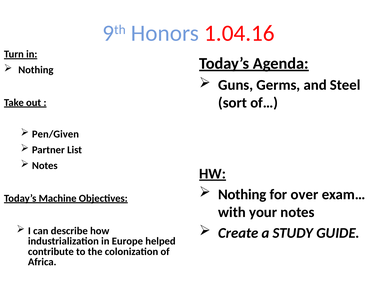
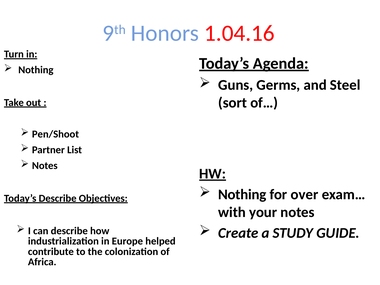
Pen/Given: Pen/Given -> Pen/Shoot (55, 134)
Today’s Machine: Machine -> Describe (58, 198)
